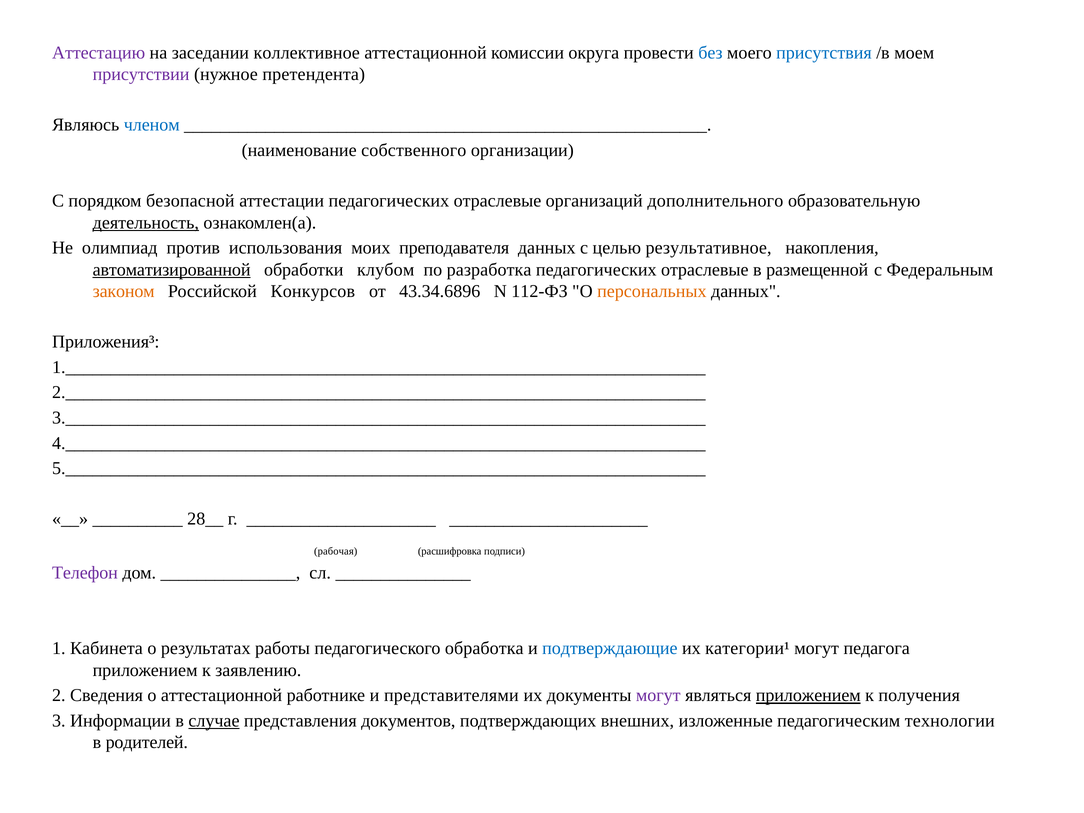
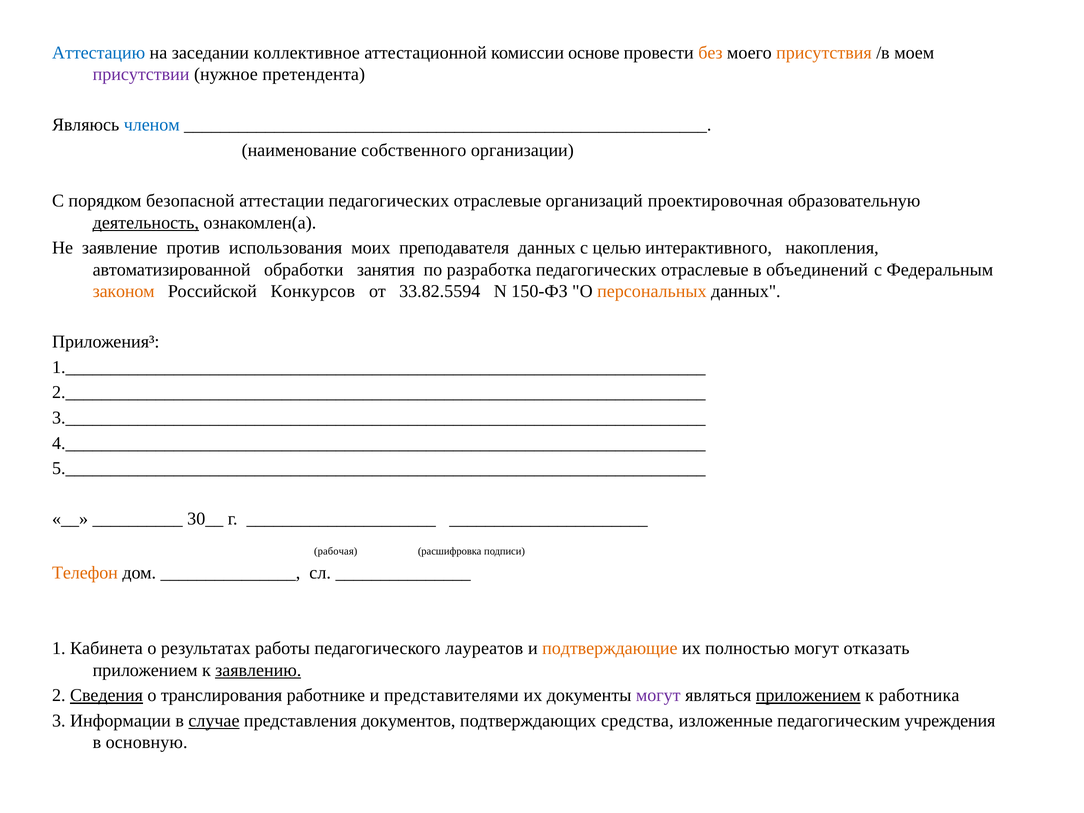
Аттестацию colour: purple -> blue (99, 53)
округа: округа -> основе (594, 53)
без colour: blue -> orange (710, 53)
присутствия colour: blue -> orange (824, 53)
дополнительного: дополнительного -> проектировочная (715, 201)
олимпиад: олимпиад -> заявление (120, 248)
результативное: результативное -> интерактивного (709, 248)
автоматизированной underline: present -> none (172, 270)
клубом: клубом -> занятия (386, 270)
размещенной: размещенной -> объединений (817, 270)
43.34.6896: 43.34.6896 -> 33.82.5594 (440, 291)
112-ФЗ: 112-ФЗ -> 150-ФЗ (540, 291)
28__: 28__ -> 30__ (205, 519)
Телефон colour: purple -> orange (85, 573)
обработка: обработка -> лауреатов (484, 648)
подтверждающие colour: blue -> orange (610, 648)
категории¹: категории¹ -> полностью (747, 648)
педагога: педагога -> отказать (877, 648)
заявлению underline: none -> present (258, 670)
Сведения underline: none -> present (107, 695)
о аттестационной: аттестационной -> транслирования (222, 695)
получения: получения -> работника (919, 695)
внешних: внешних -> средства (637, 721)
технологии: технологии -> учреждения (950, 721)
родителей: родителей -> основную (147, 742)
